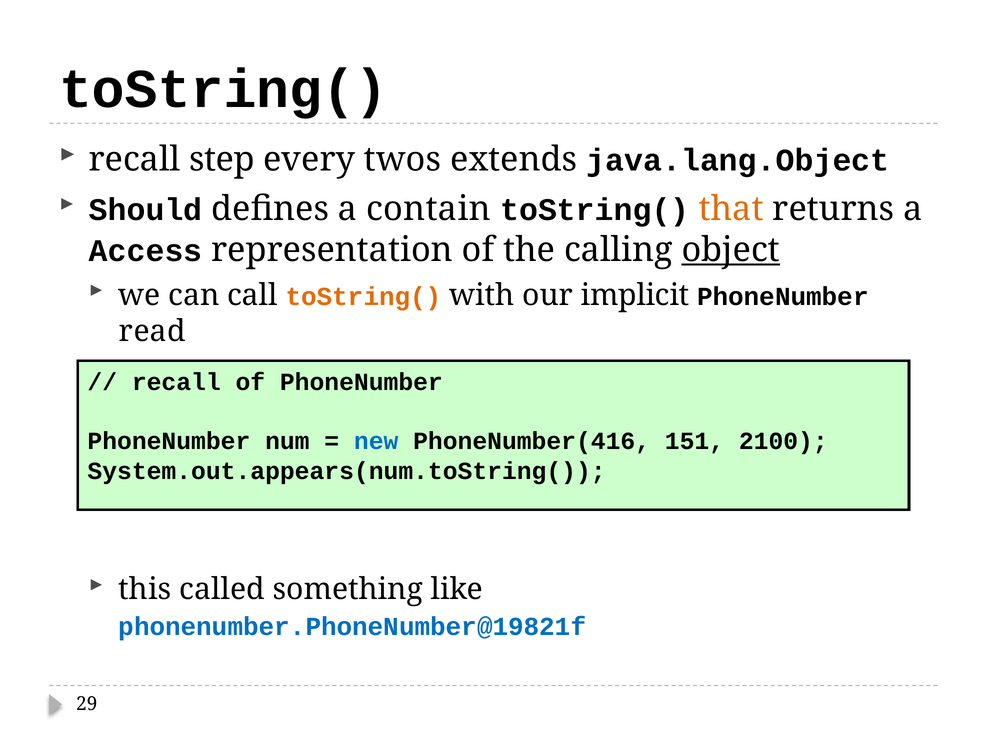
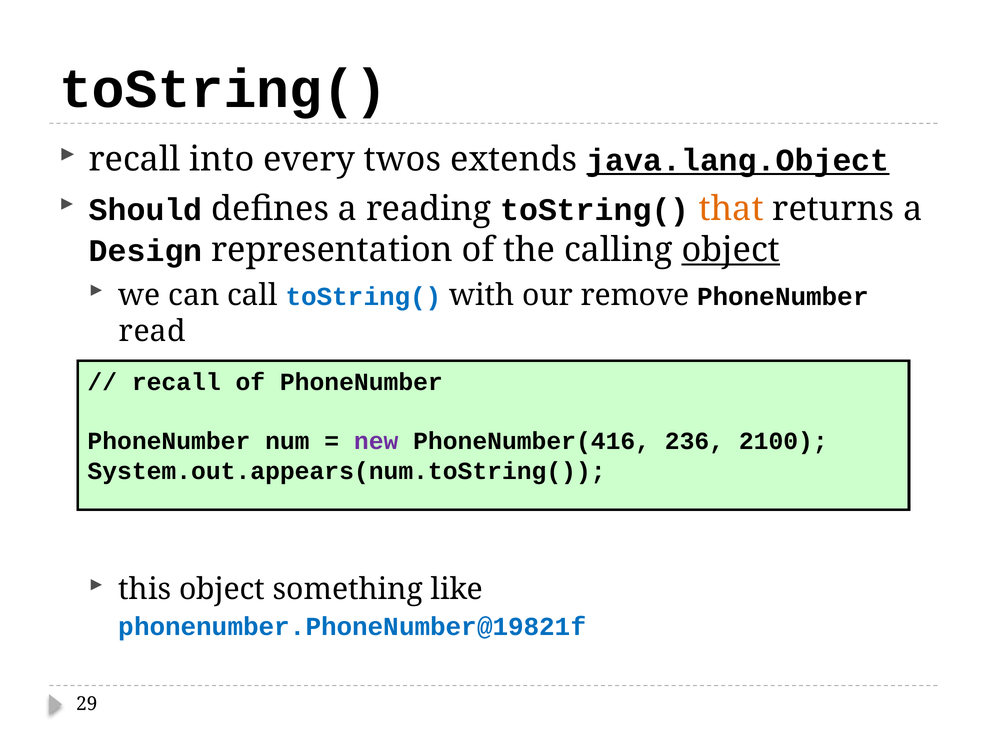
step: step -> into (222, 160)
java.lang.Object underline: none -> present (738, 160)
contain: contain -> reading (429, 209)
Access: Access -> Design (146, 251)
toString( colour: orange -> blue (364, 297)
implicit: implicit -> remove (635, 295)
new colour: blue -> purple (376, 441)
151: 151 -> 236 (694, 441)
this called: called -> object (222, 589)
